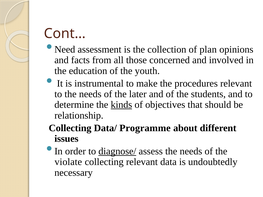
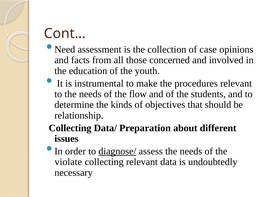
plan: plan -> case (208, 50)
later: later -> flow (138, 94)
kinds underline: present -> none (121, 105)
Programme: Programme -> Preparation (145, 128)
